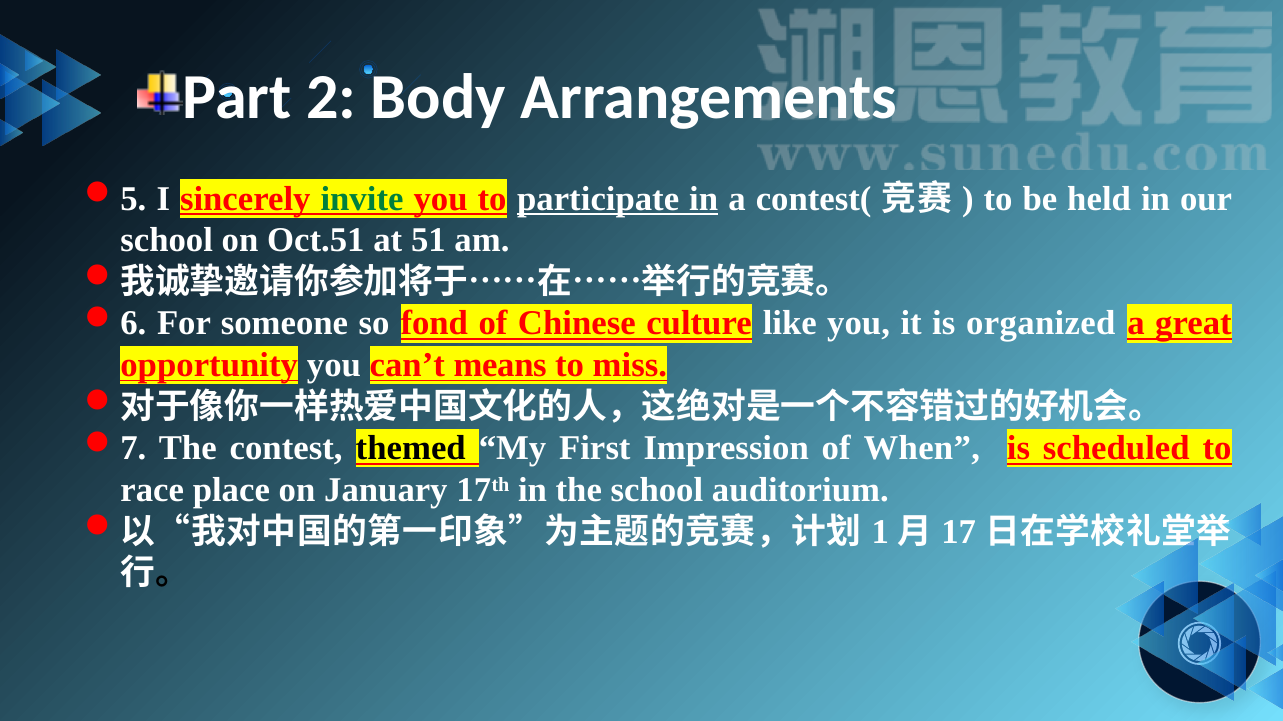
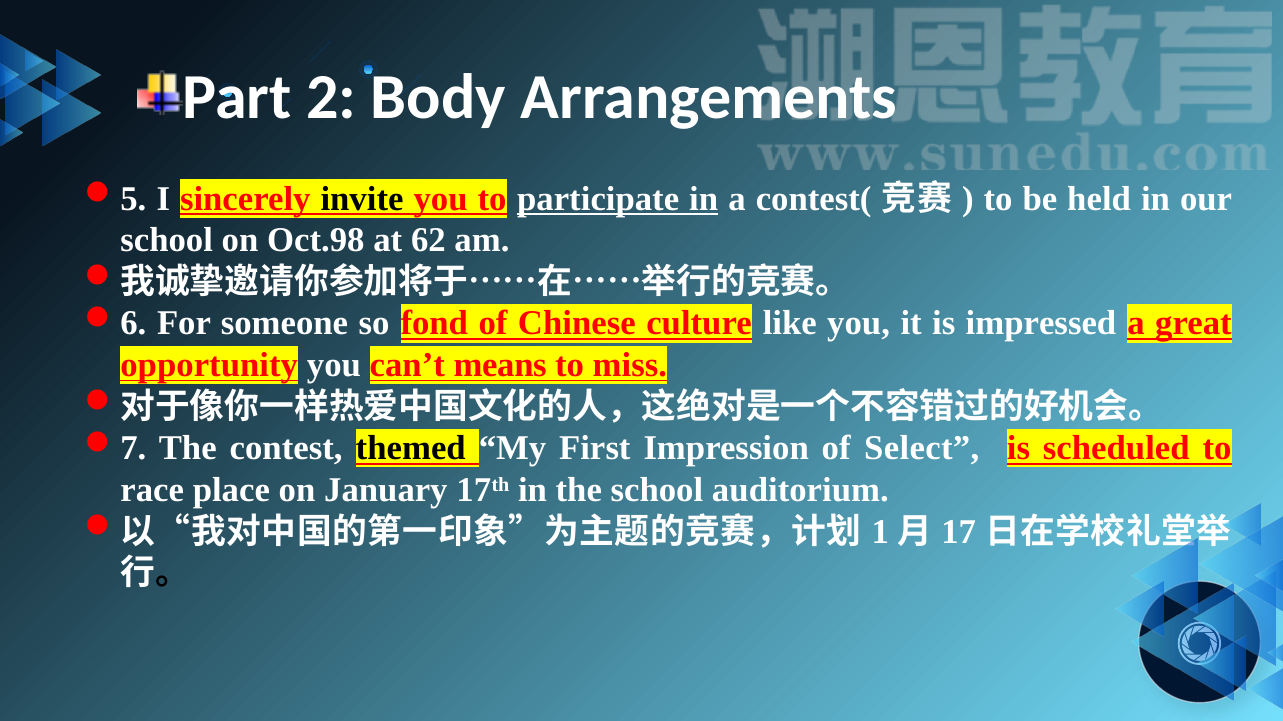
invite colour: green -> black (362, 199)
Oct.51: Oct.51 -> Oct.98 (316, 240)
51: 51 -> 62 (428, 240)
organized: organized -> impressed (1041, 324)
When: When -> Select (922, 449)
